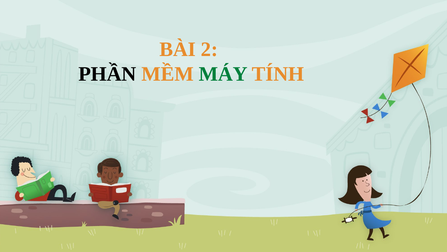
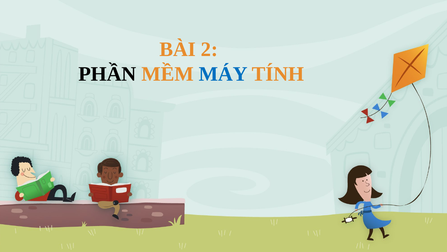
MÁY colour: green -> blue (223, 74)
